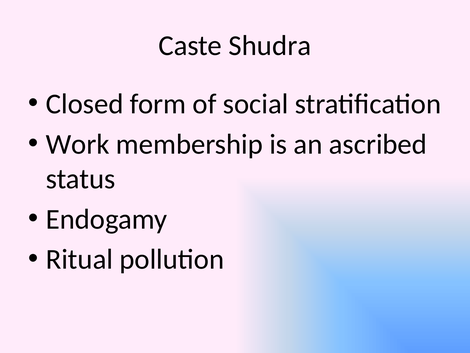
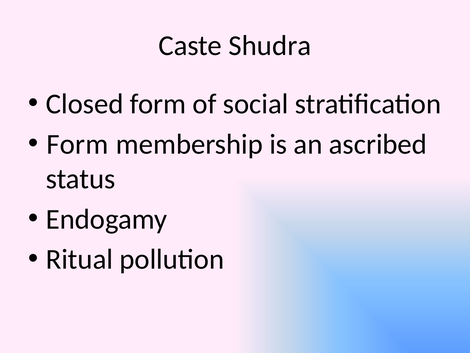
Work: Work -> Form (77, 144)
